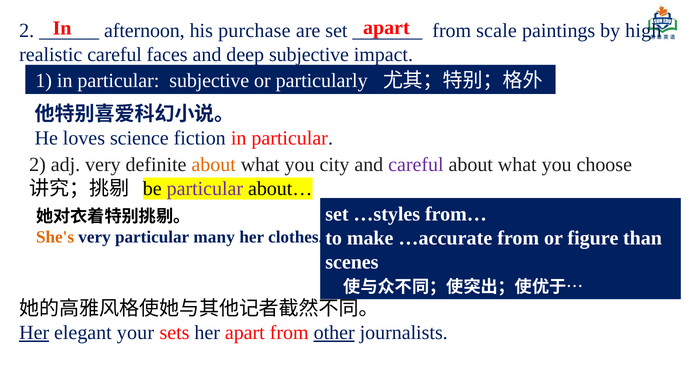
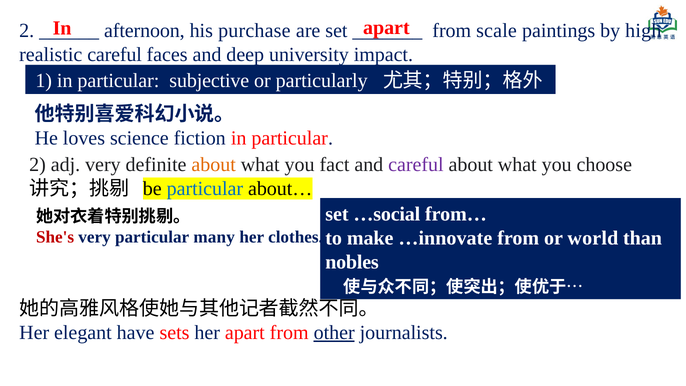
deep subjective: subjective -> university (309, 55)
city: city -> fact (334, 165)
particular colour: purple -> blue (205, 189)
…styles: …styles -> …social (387, 214)
…accurate: …accurate -> …innovate (445, 238)
figure: figure -> world (593, 238)
She's colour: orange -> red (55, 237)
scenes: scenes -> nobles (352, 262)
Her underline: present -> none (34, 332)
your: your -> have (136, 332)
